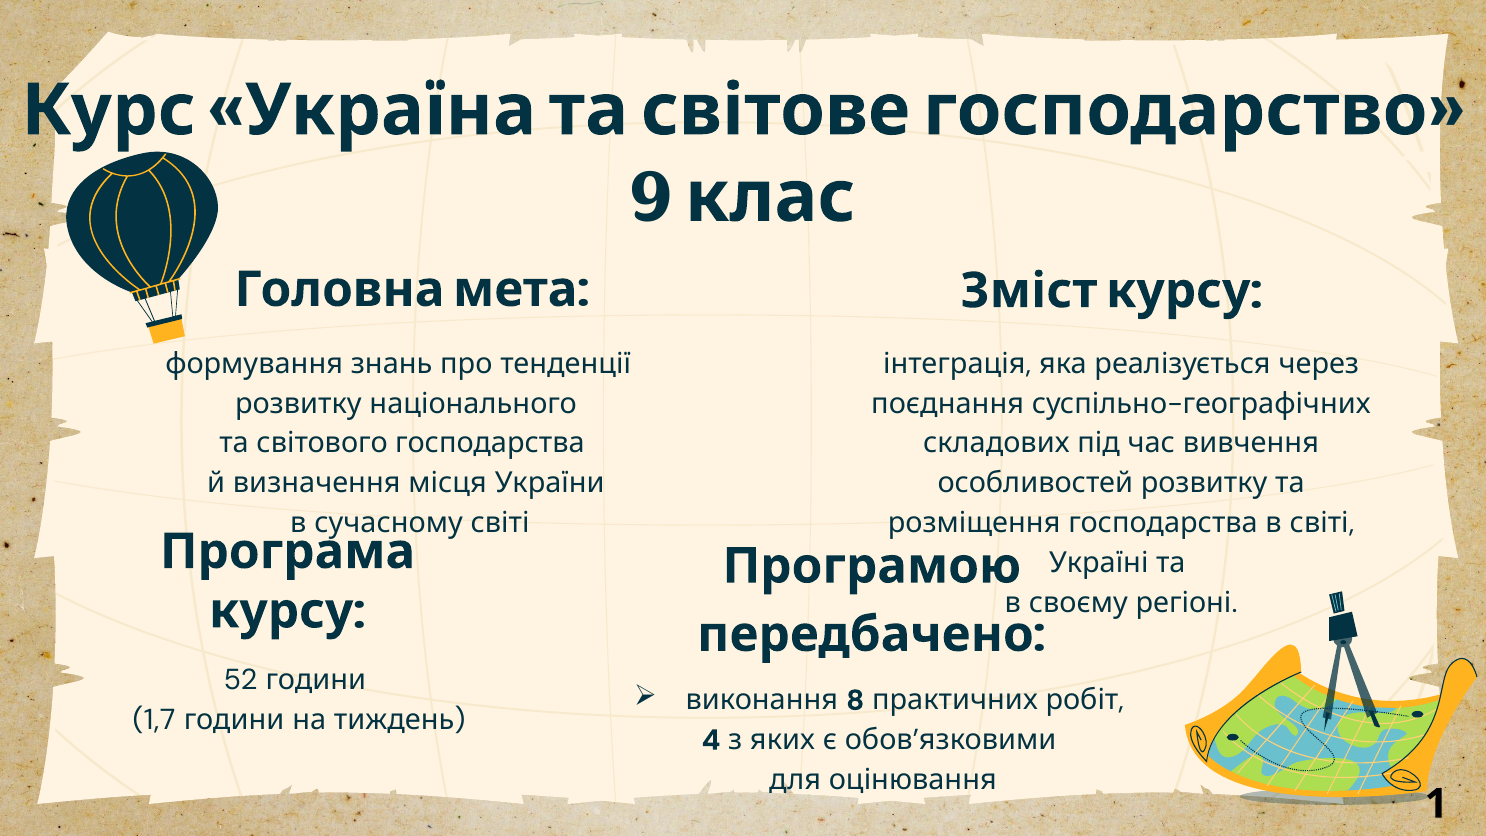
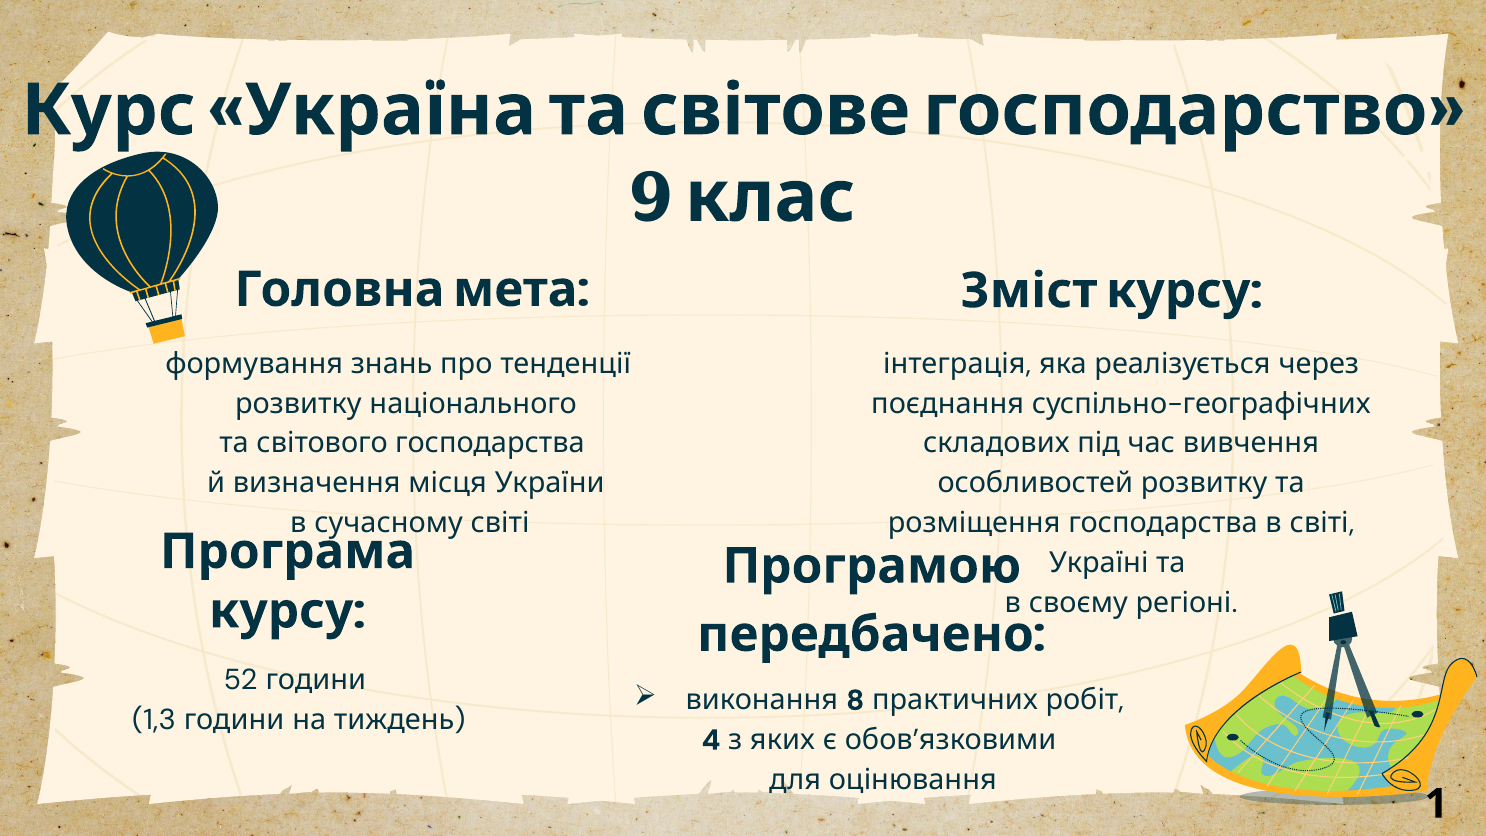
1,7: 1,7 -> 1,3 (154, 719)
